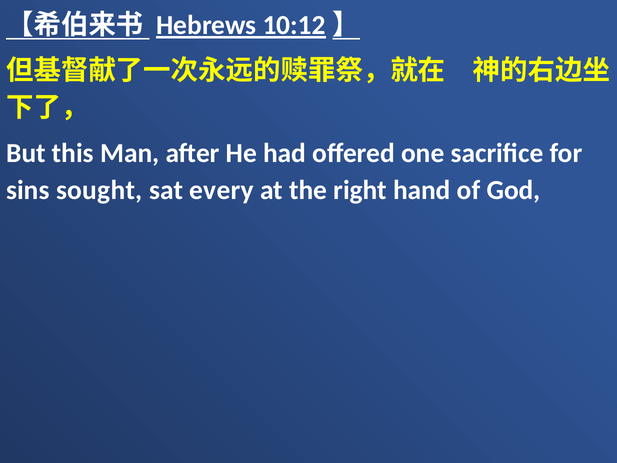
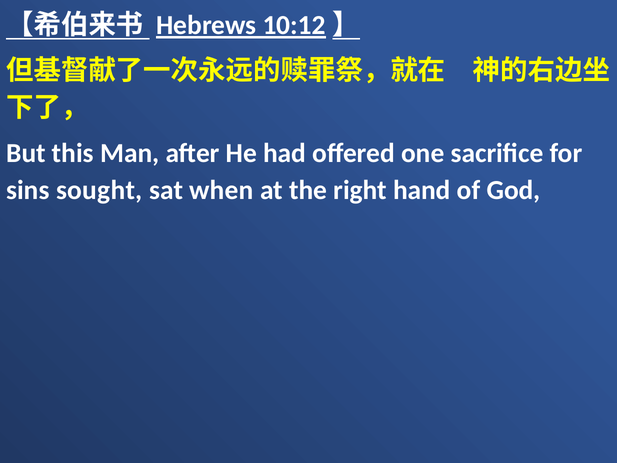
every: every -> when (221, 190)
